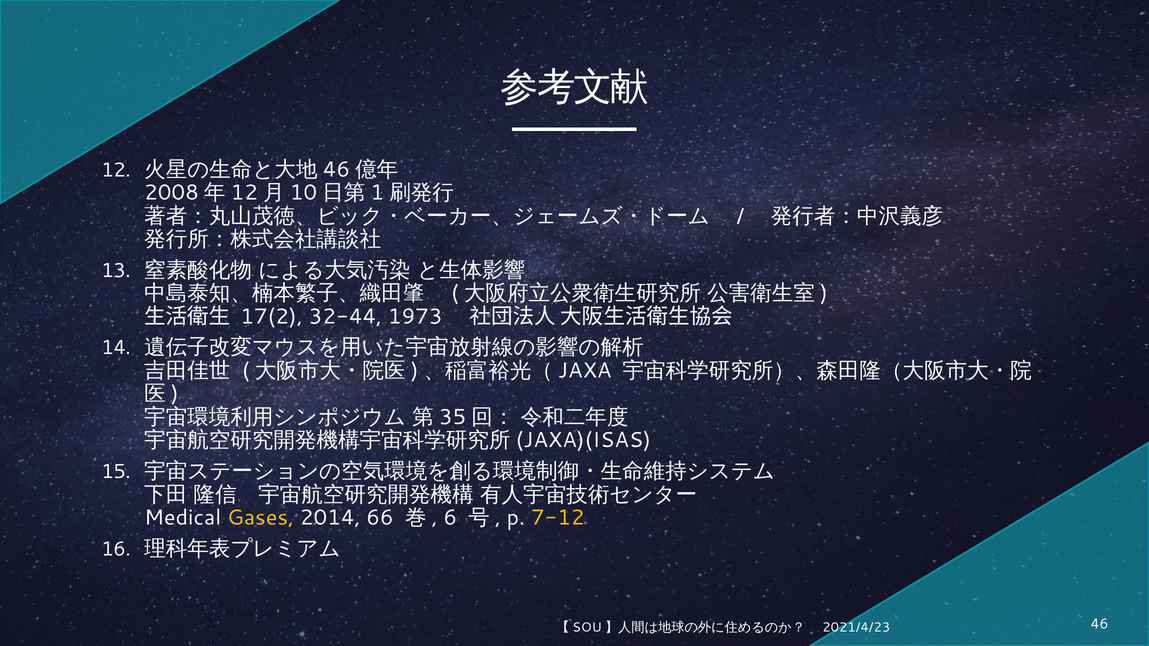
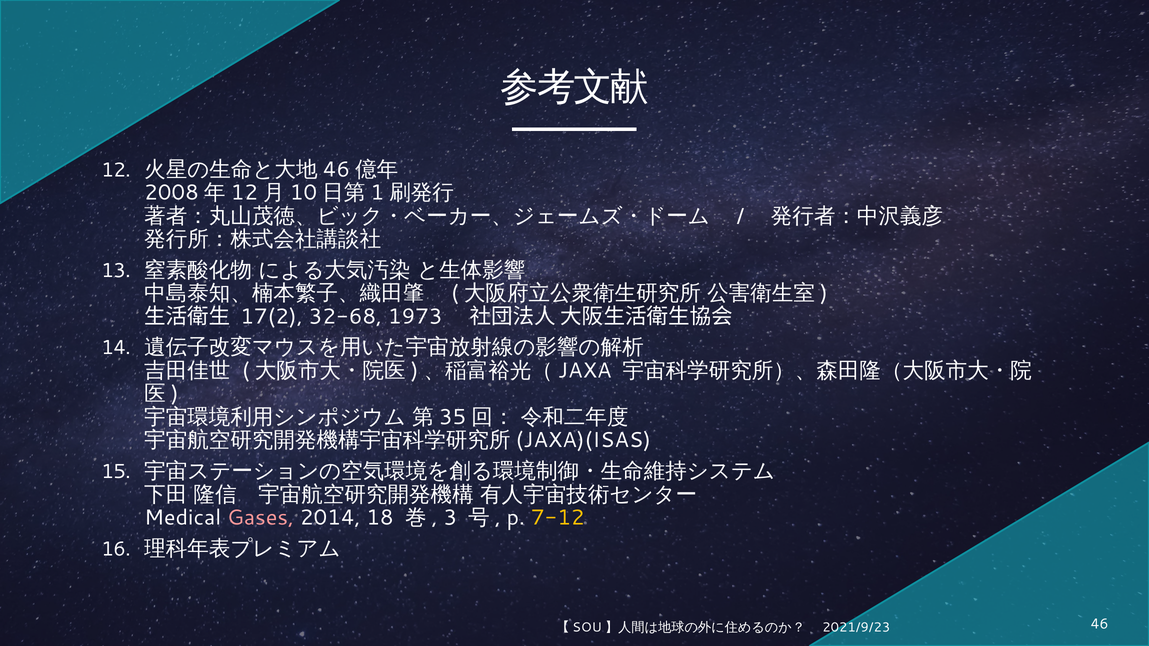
32-44: 32-44 -> 32-68 (345, 317)
Gases colour: yellow -> pink (261, 518)
66: 66 -> 18 (380, 518)
6: 6 -> 3 (450, 518)
2021/4/23: 2021/4/23 -> 2021/9/23 (856, 628)
